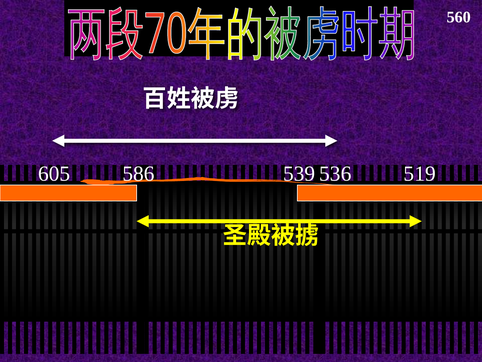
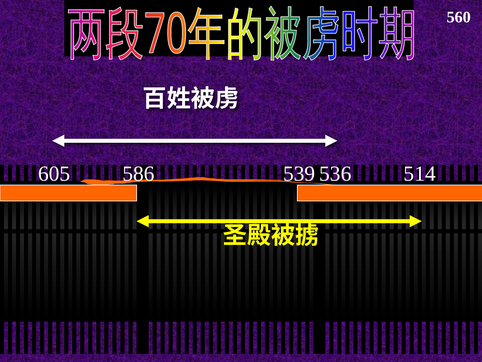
519: 519 -> 514 (420, 173)
